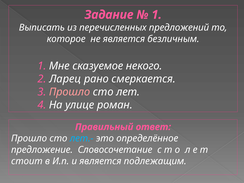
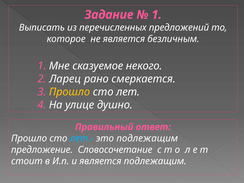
Прошло colour: pink -> yellow (70, 92)
роман: роман -> душно (115, 105)
это определённое: определённое -> подлежащим (147, 138)
